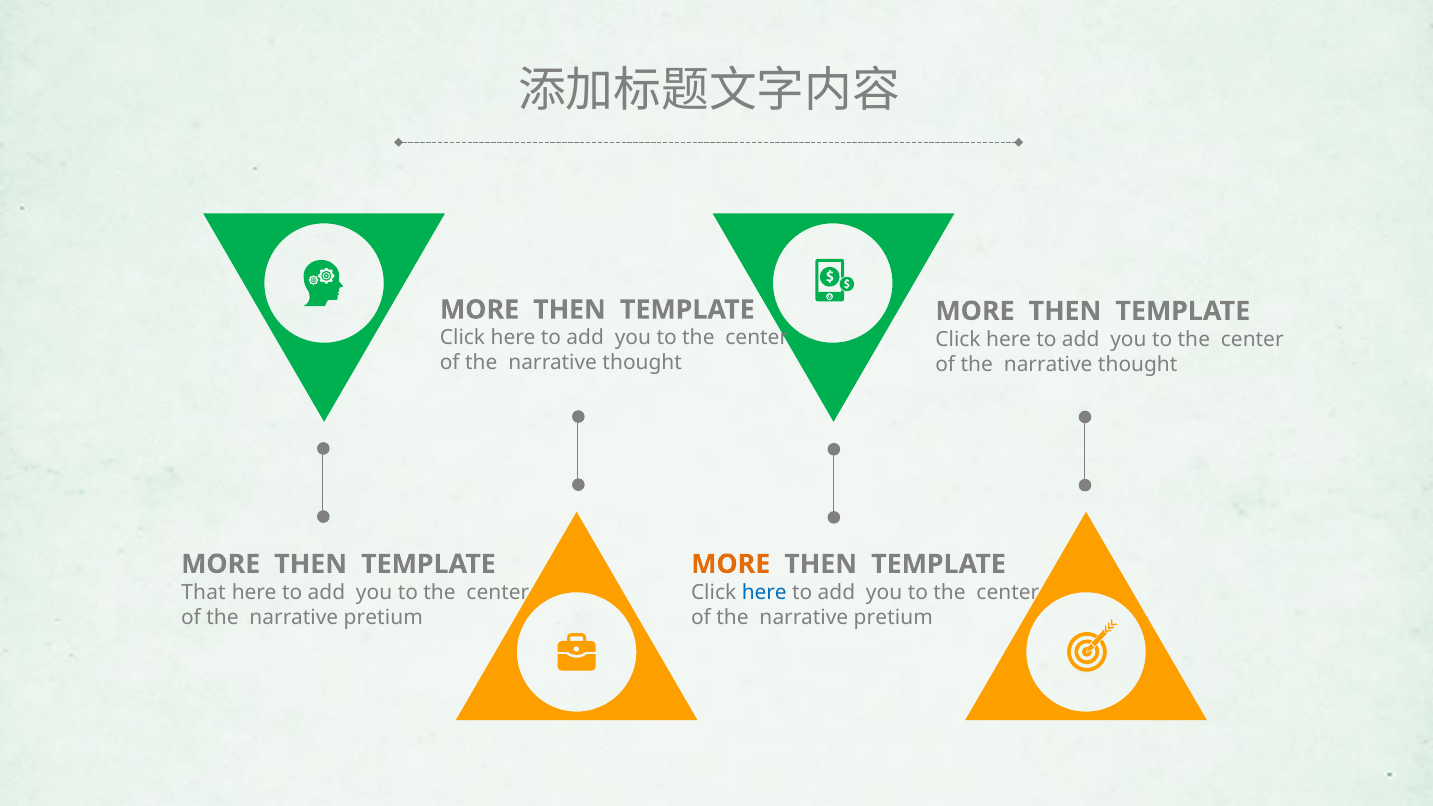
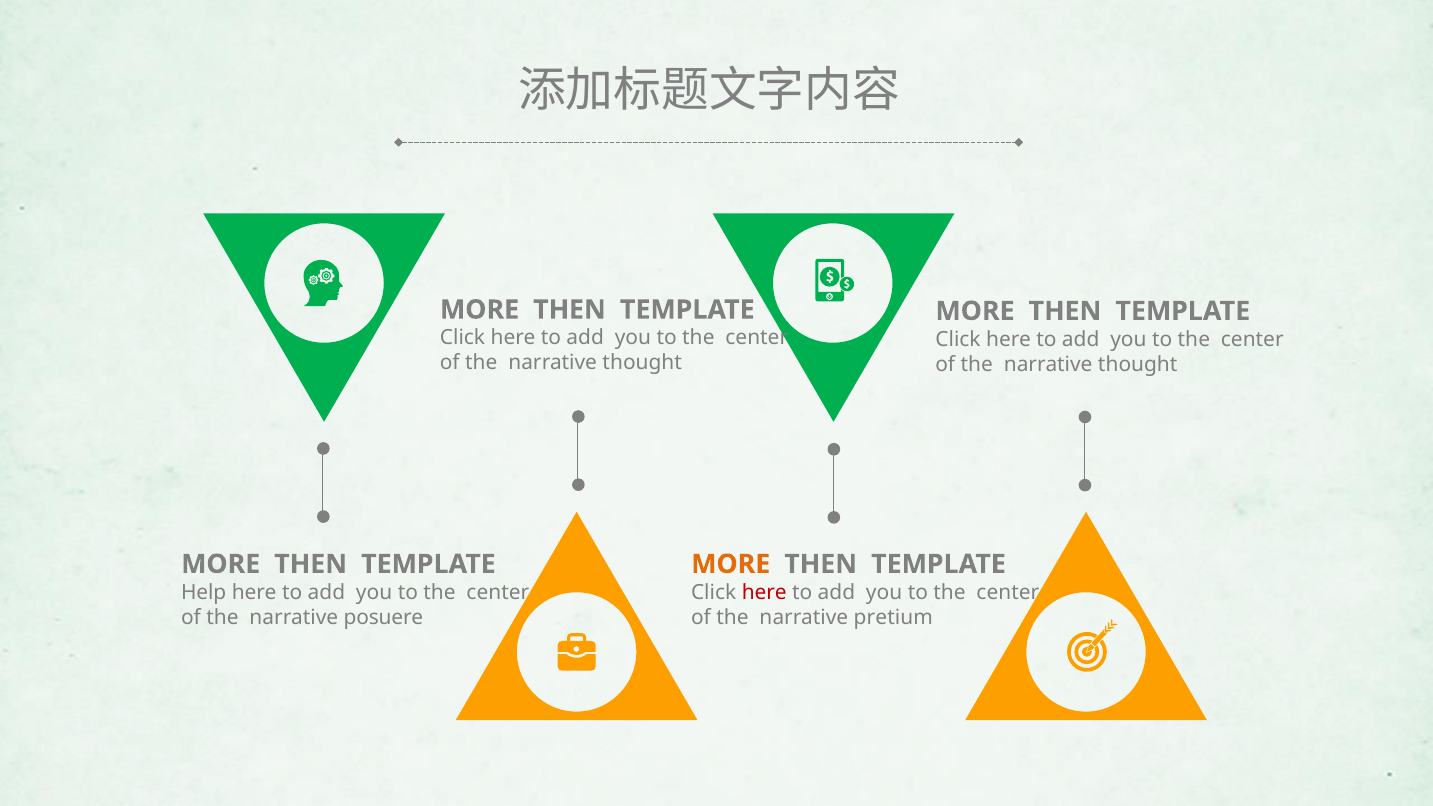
That: That -> Help (204, 592)
here colour: blue -> red (764, 592)
pretium: pretium -> posuere (383, 617)
